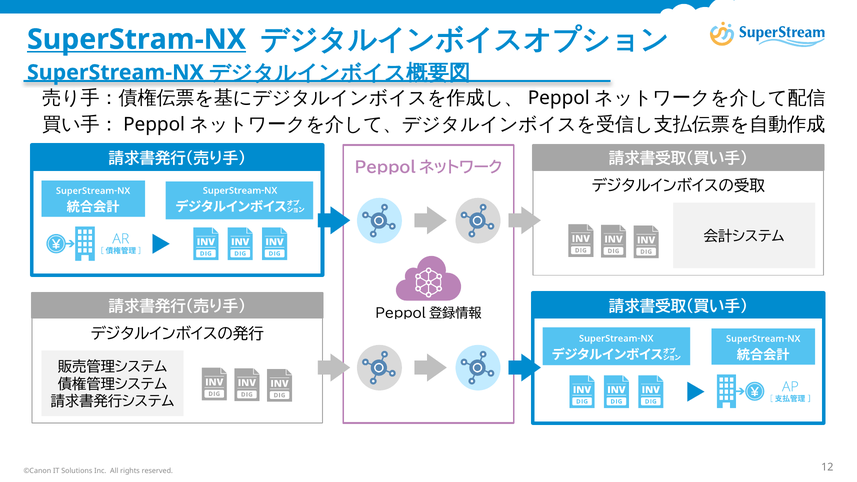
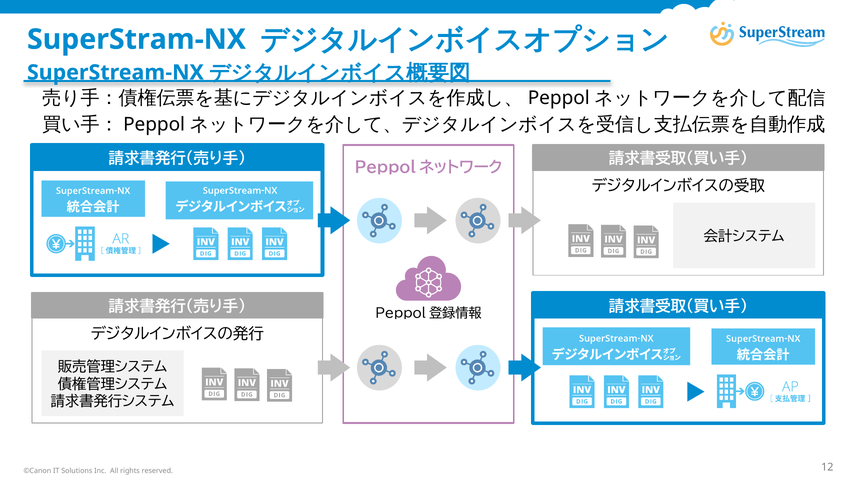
SuperStram-NX underline: present -> none (136, 39)
